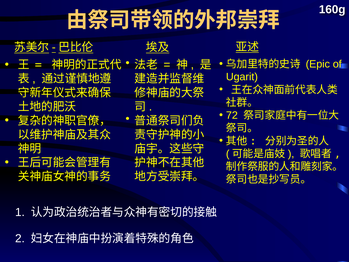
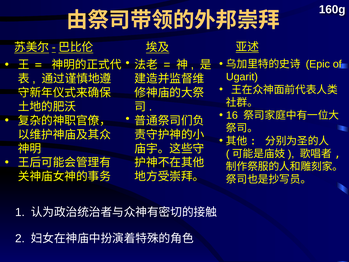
72: 72 -> 16 (232, 115)
